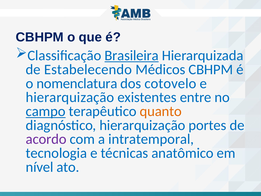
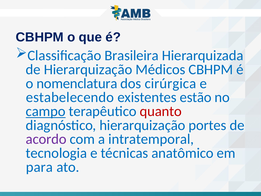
Brasileira underline: present -> none (132, 56)
de Estabelecendo: Estabelecendo -> Hierarquização (88, 69)
cotovelo: cotovelo -> cirúrgica (170, 83)
hierarquização: hierarquização -> estabelecendo (70, 97)
entre: entre -> estão (196, 97)
quanto colour: orange -> red (161, 111)
nível: nível -> para (39, 167)
